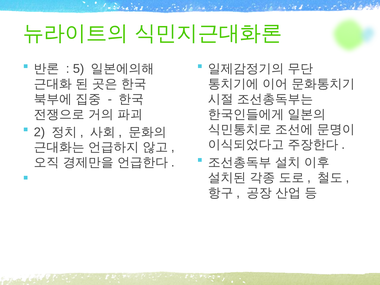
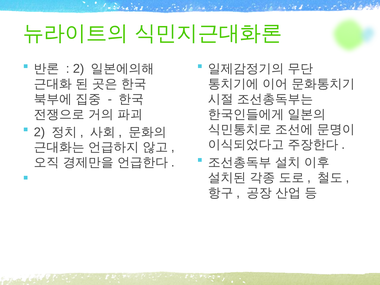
5: 5 -> 2 (79, 69)
